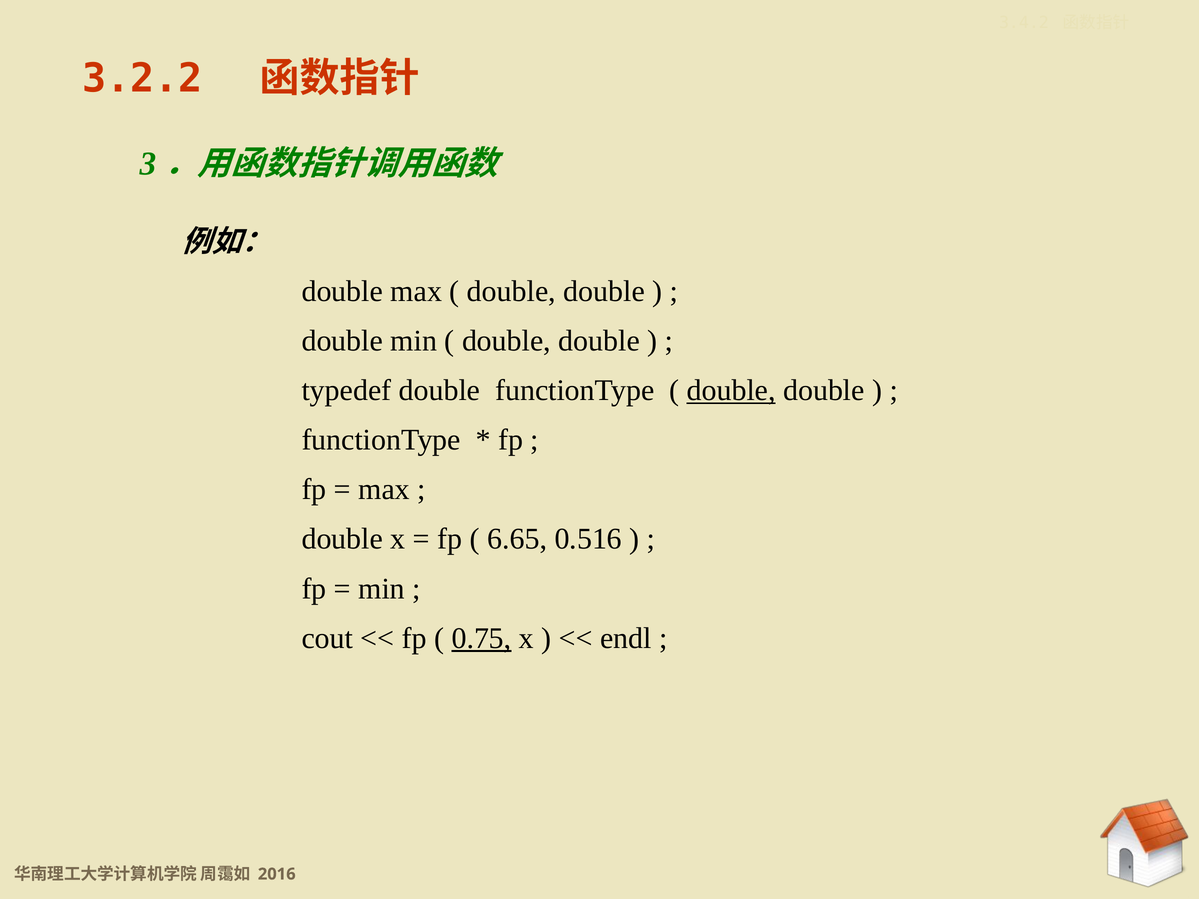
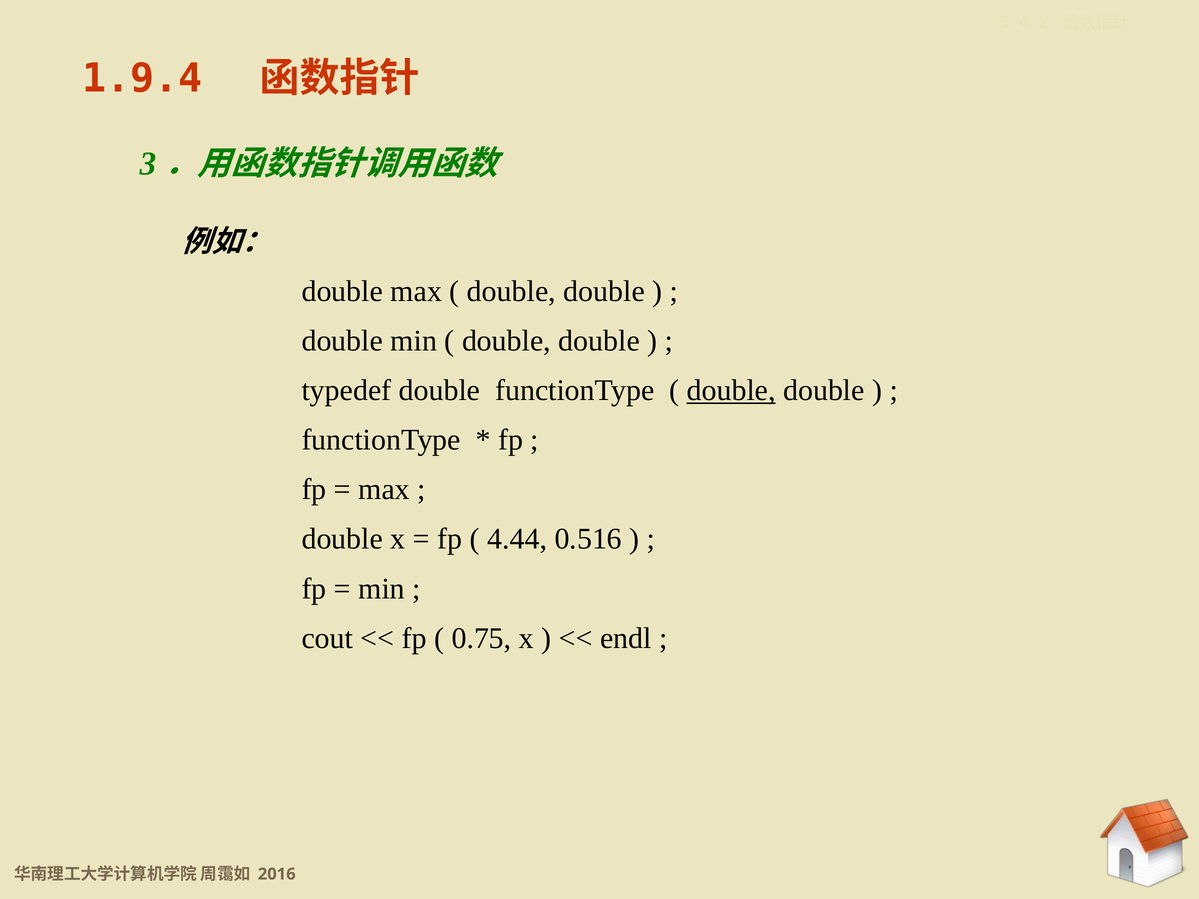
3.2.2: 3.2.2 -> 1.9.4 (142, 79)
6.65: 6.65 -> 4.44 (517, 539)
0.75 underline: present -> none (481, 638)
